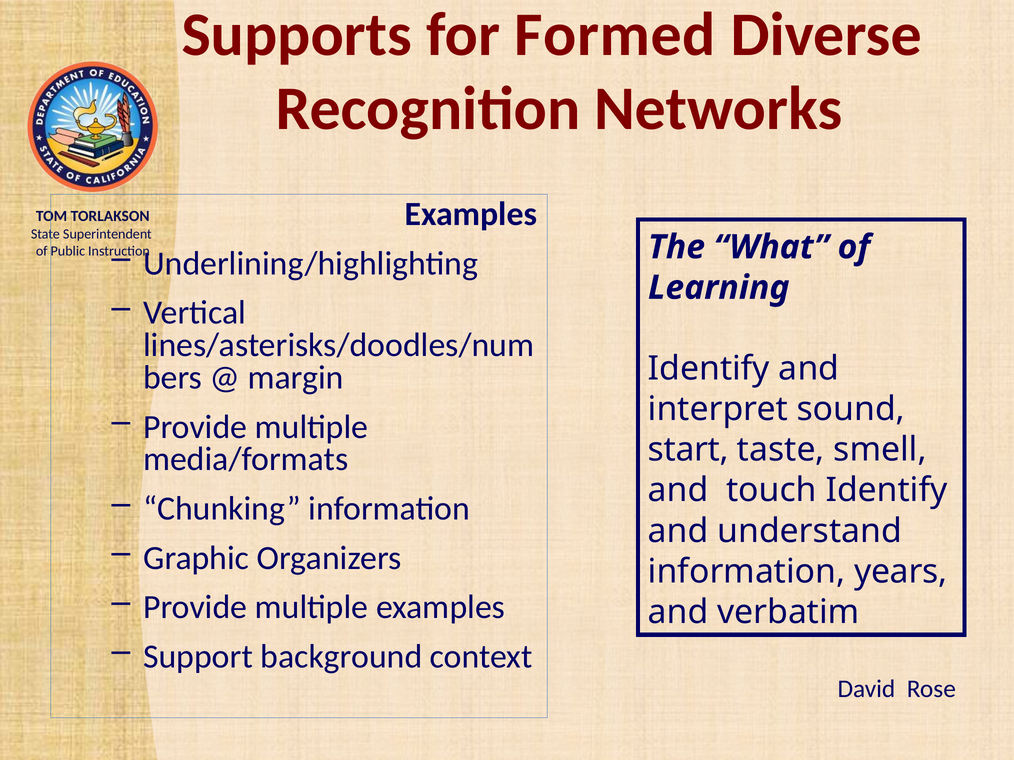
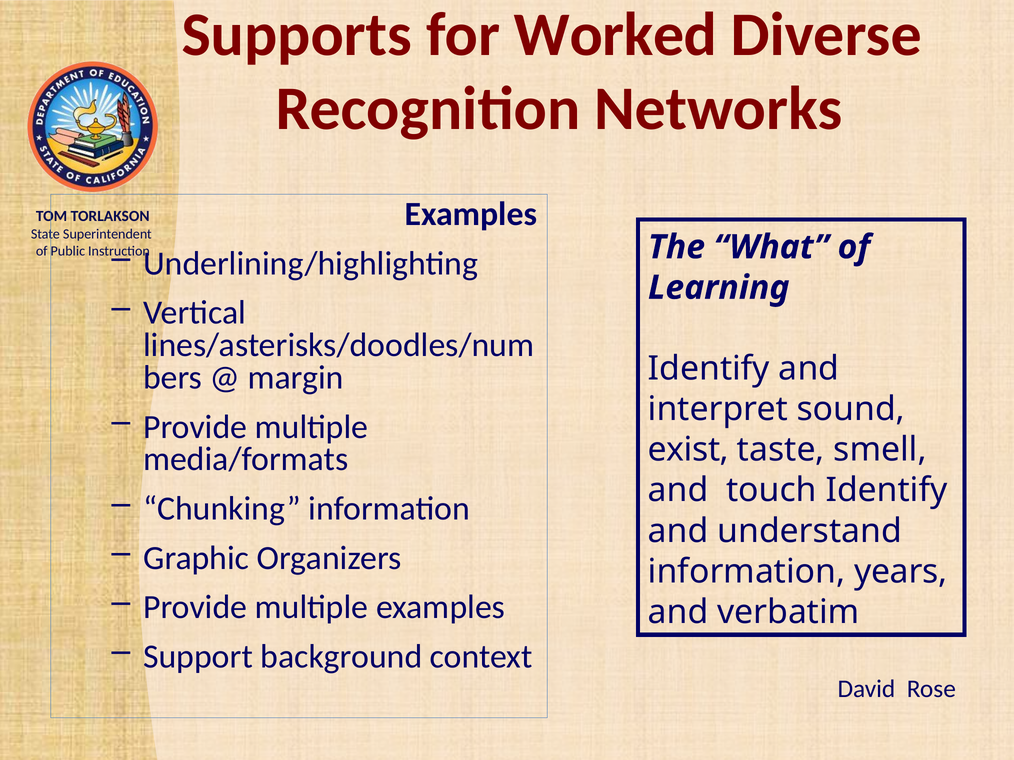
Formed: Formed -> Worked (615, 35)
start: start -> exist (688, 450)
